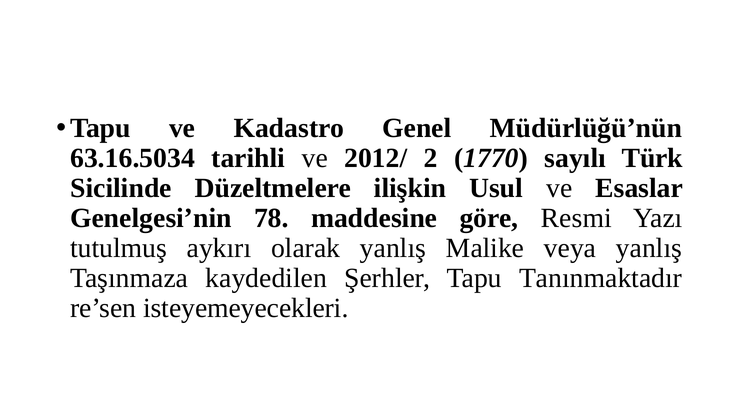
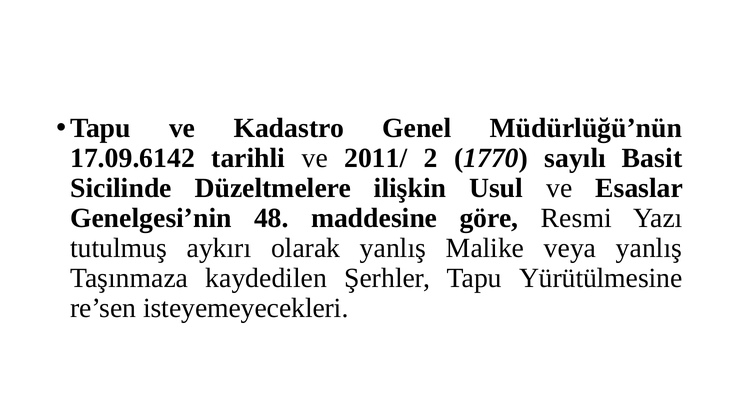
63.16.5034: 63.16.5034 -> 17.09.6142 (133, 158)
2012/: 2012/ -> 2011/ (376, 158)
Türk: Türk -> Basit (652, 158)
78: 78 -> 48 (271, 218)
Tanınmaktadır: Tanınmaktadır -> Yürütülmesine (601, 278)
